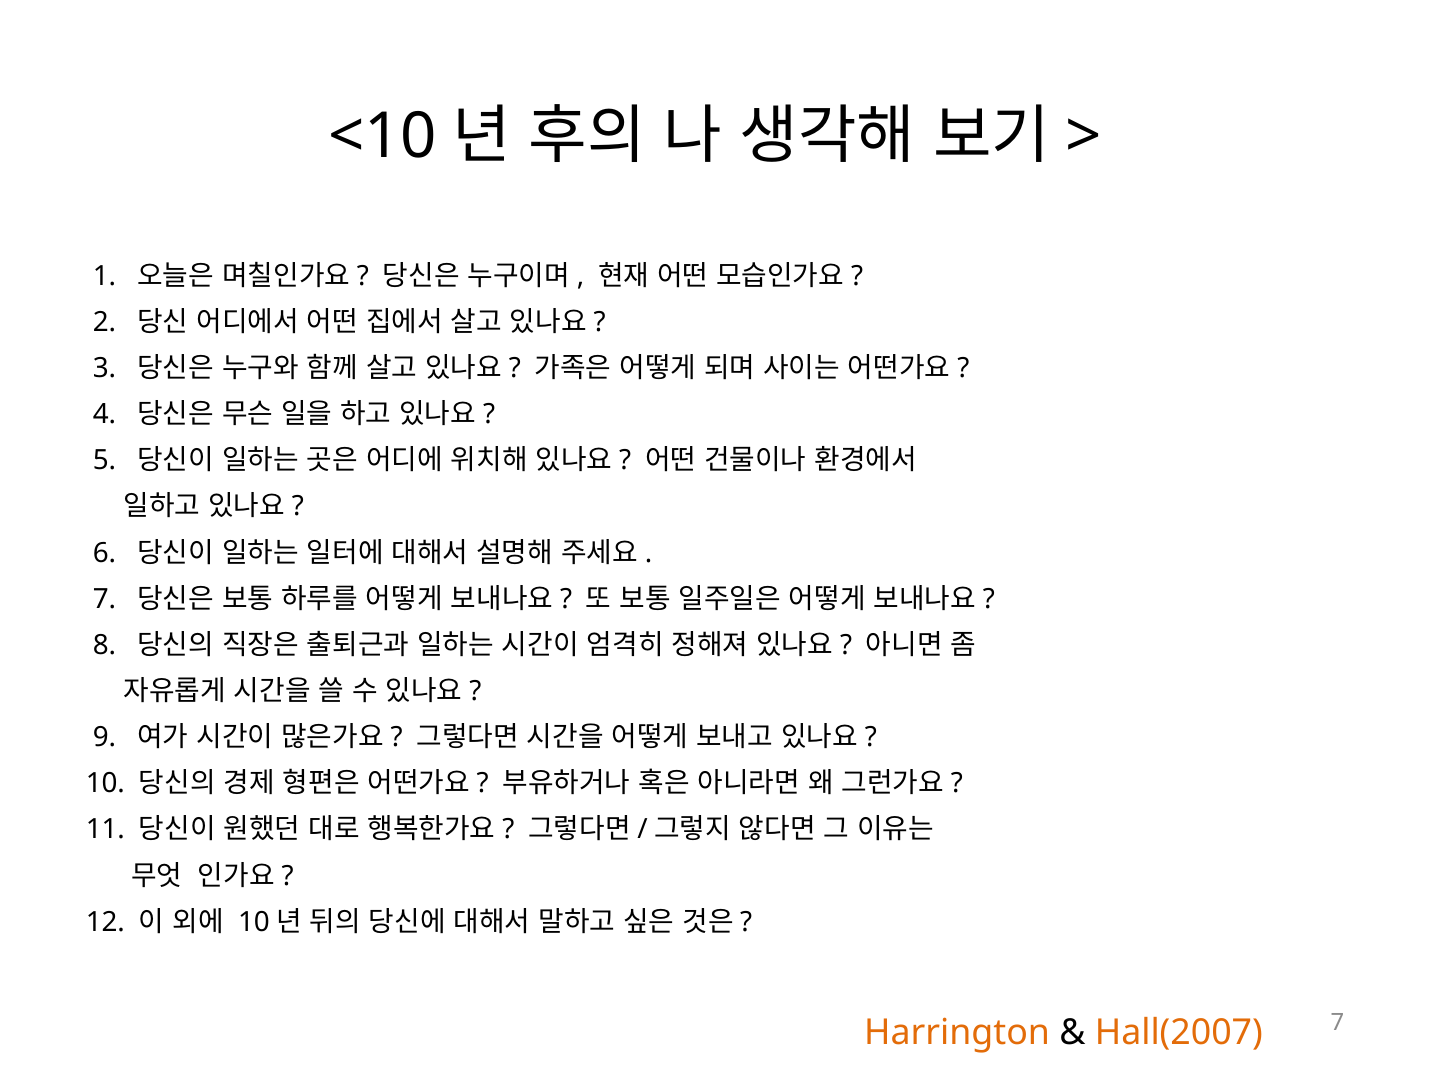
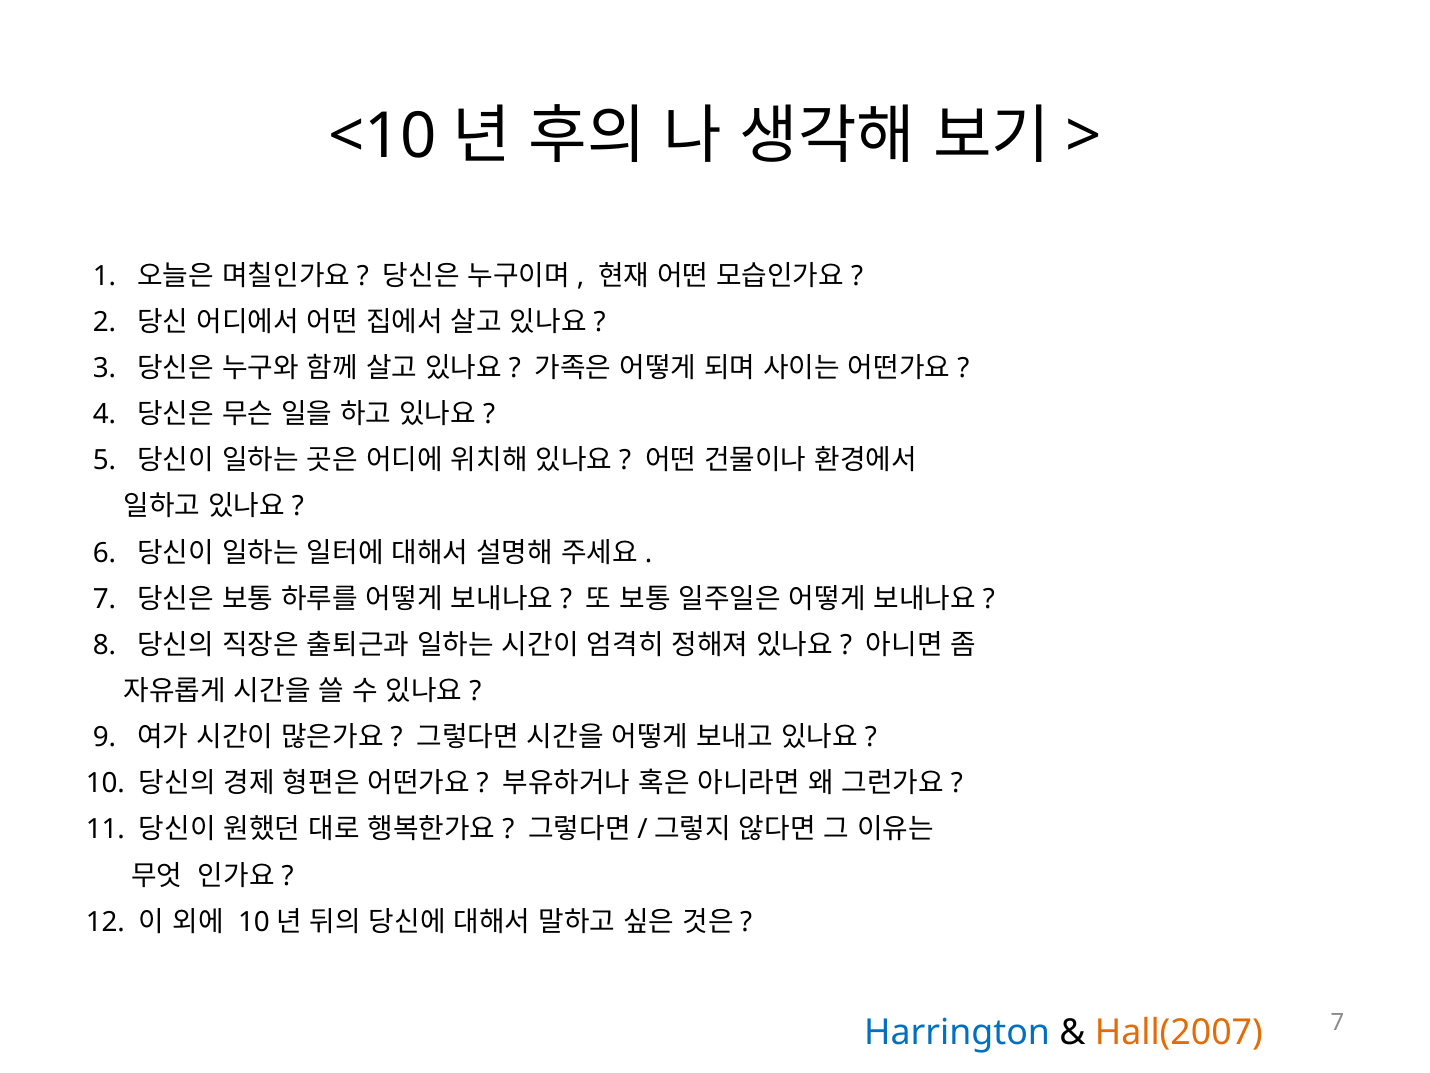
Harrington colour: orange -> blue (957, 1032)
